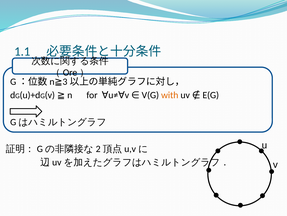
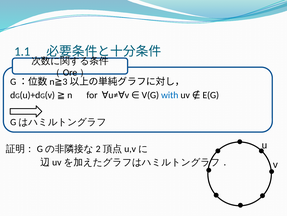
with colour: orange -> blue (170, 95)
